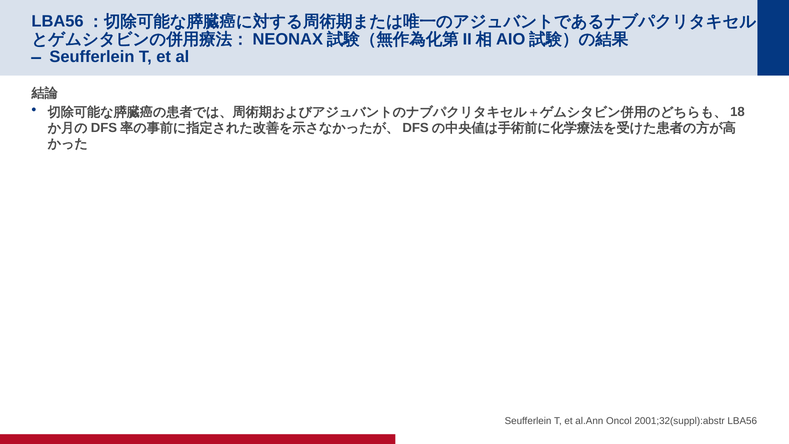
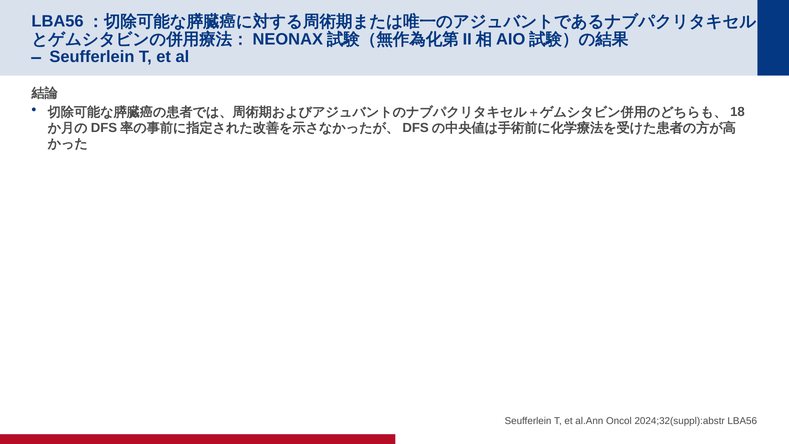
2001;32(suppl):abstr: 2001;32(suppl):abstr -> 2024;32(suppl):abstr (680, 421)
